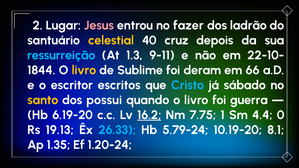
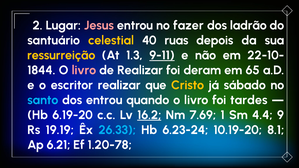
cruz: cruz -> ruas (176, 40)
ressurreição colour: light blue -> yellow (61, 55)
9-11 underline: none -> present (162, 55)
livro colour: yellow -> pink (84, 70)
de Sublime: Sublime -> Realizar (140, 70)
66: 66 -> 65 (253, 70)
escritor escritos: escritos -> realizar (119, 85)
Cristo colour: light blue -> yellow (188, 85)
santo colour: yellow -> light blue (43, 100)
dos possui: possui -> entrou (104, 100)
guerra: guerra -> tardes (249, 100)
7.75: 7.75 -> 7.69 (203, 115)
0: 0 -> 9 (280, 115)
19.13: 19.13 -> 19.19 (60, 130)
5.79-24: 5.79-24 -> 6.23-24 (185, 130)
1.35: 1.35 -> 6.21 (58, 145)
1.20-24: 1.20-24 -> 1.20-78 (110, 145)
